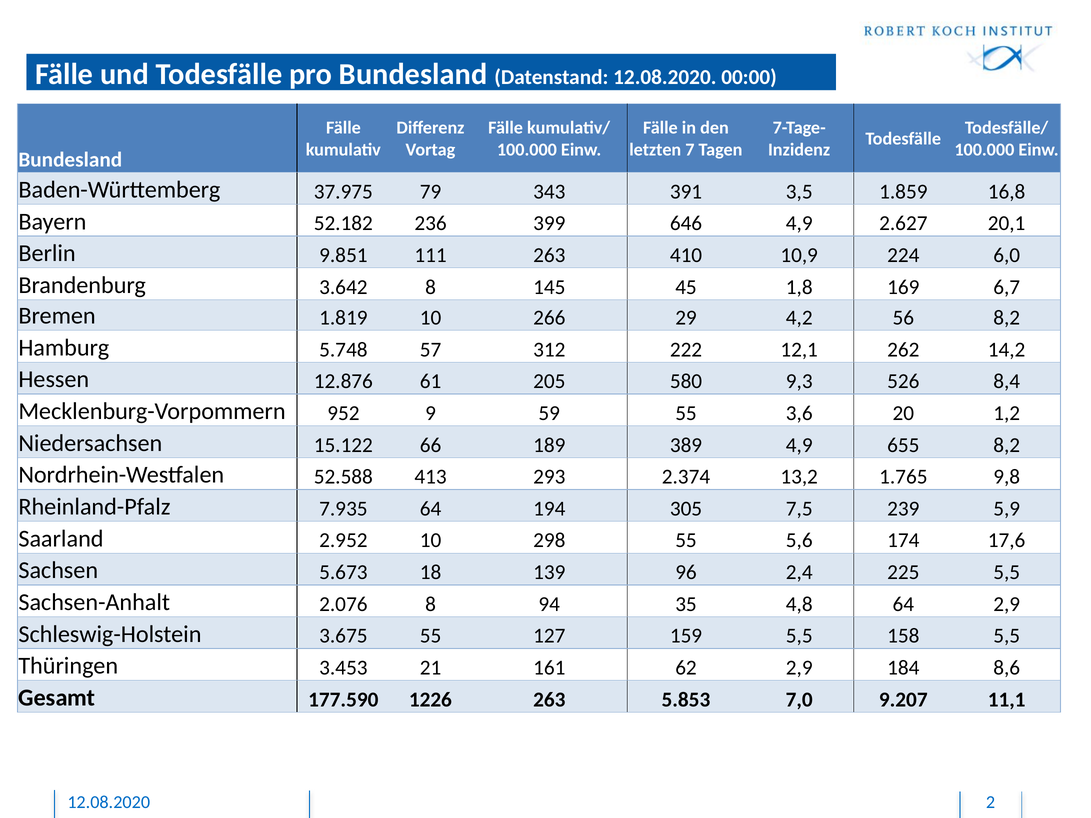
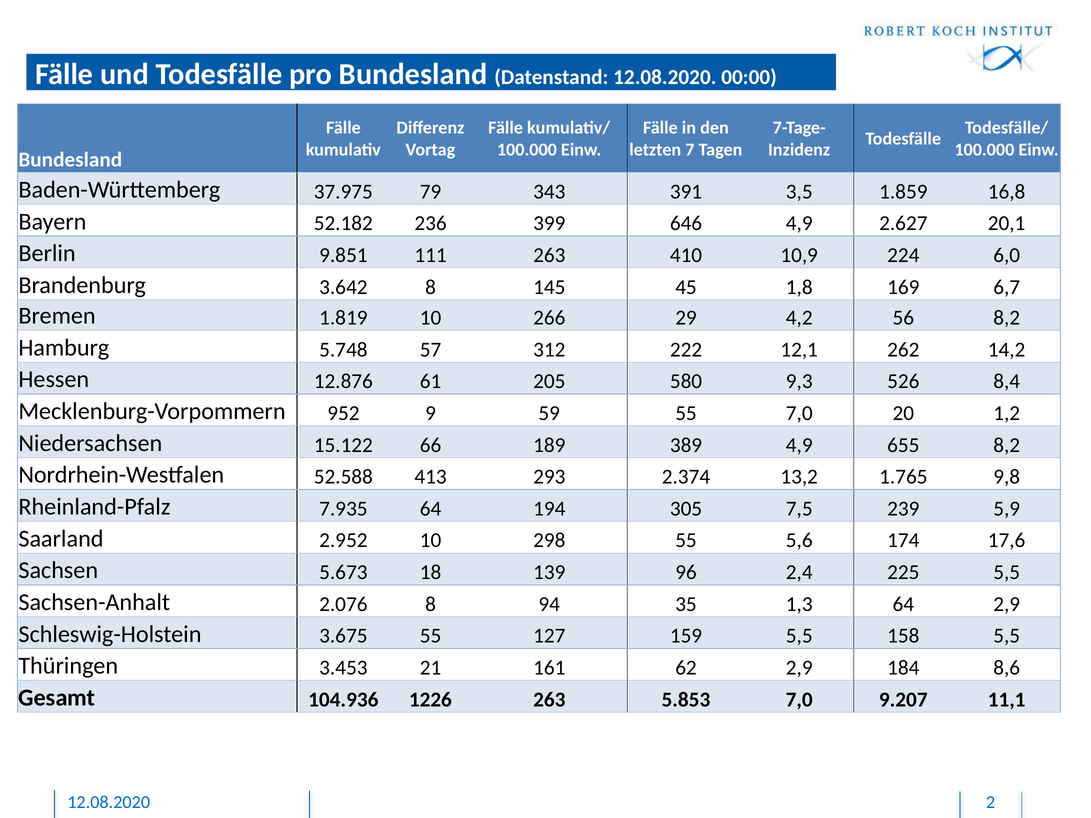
55 3,6: 3,6 -> 7,0 (799, 413)
4,8: 4,8 -> 1,3 (799, 604)
177.590: 177.590 -> 104.936 (343, 700)
